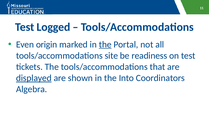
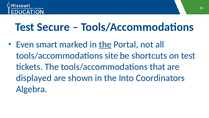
Logged: Logged -> Secure (53, 27)
origin: origin -> smart (47, 44)
readiness: readiness -> shortcuts (149, 55)
displayed underline: present -> none (34, 78)
